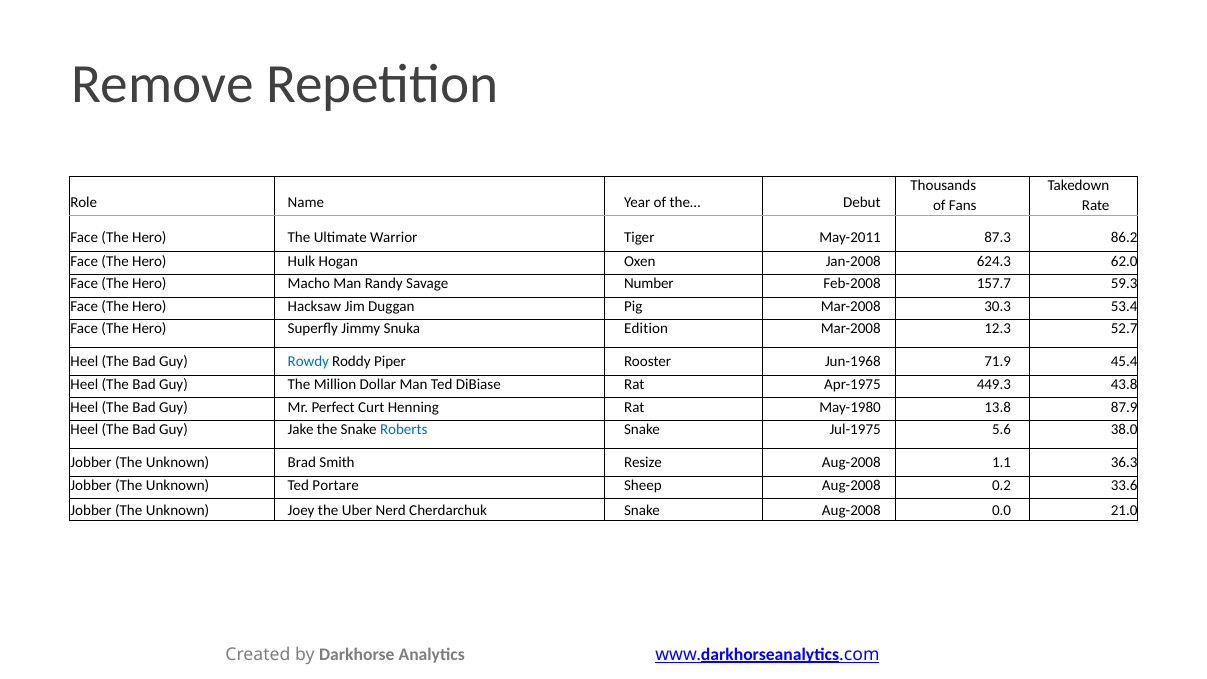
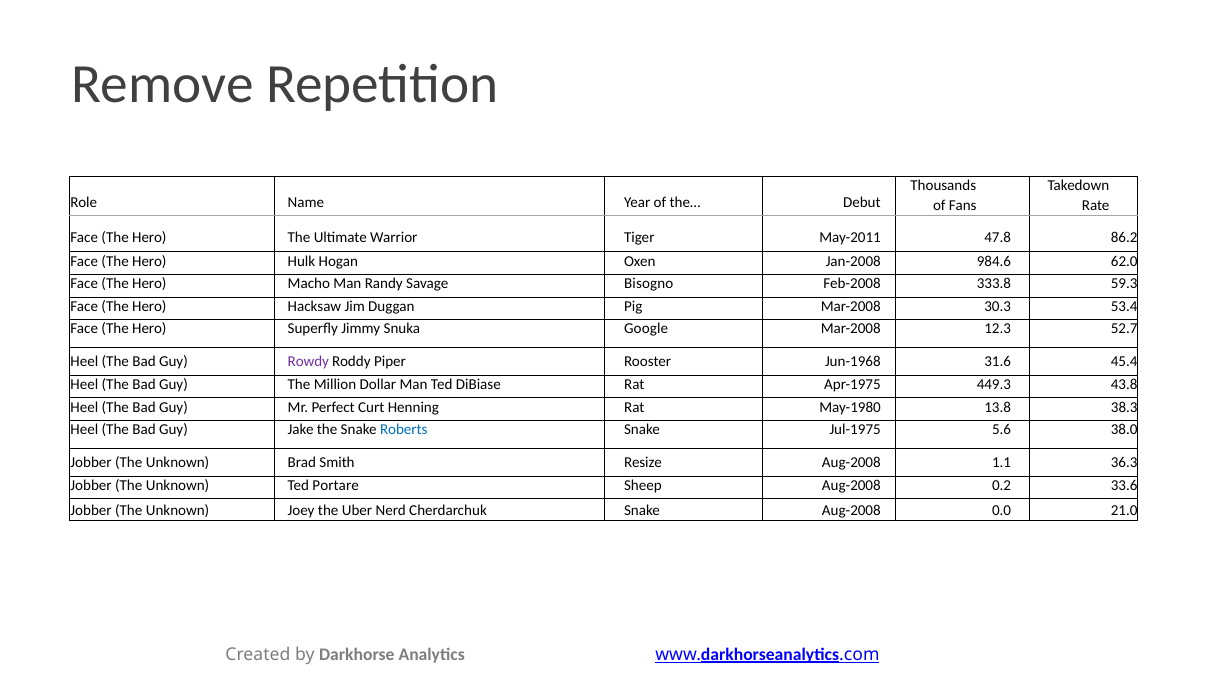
87.3: 87.3 -> 47.8 (998, 238)
624.3: 624.3 -> 984.6 (994, 261)
Number: Number -> Bisogno (649, 284)
157.7: 157.7 -> 333.8 (994, 284)
Edition: Edition -> Google (646, 329)
Rowdy colour: blue -> purple (308, 362)
71.9: 71.9 -> 31.6 (998, 362)
87.9: 87.9 -> 38.3 (1124, 407)
